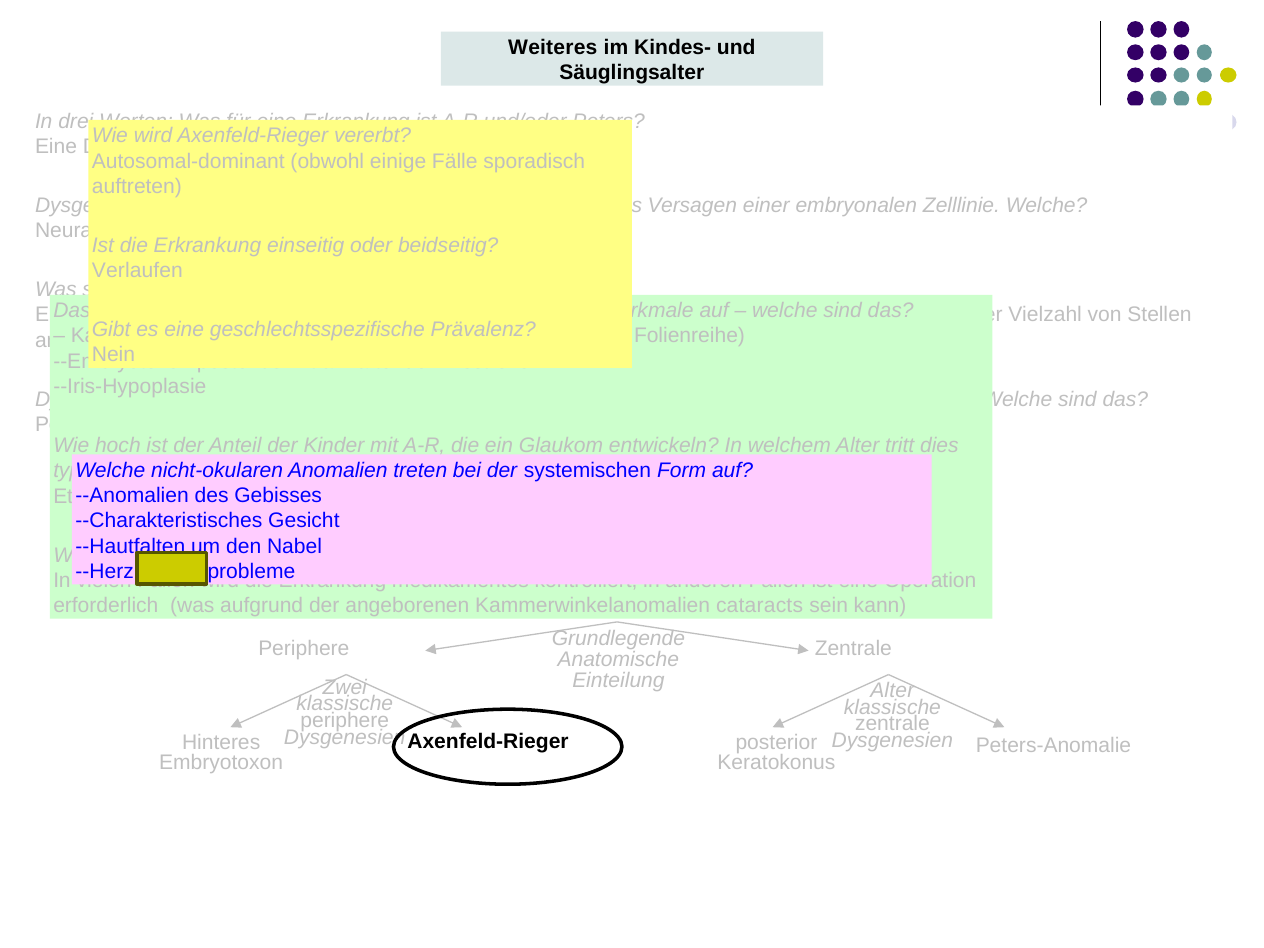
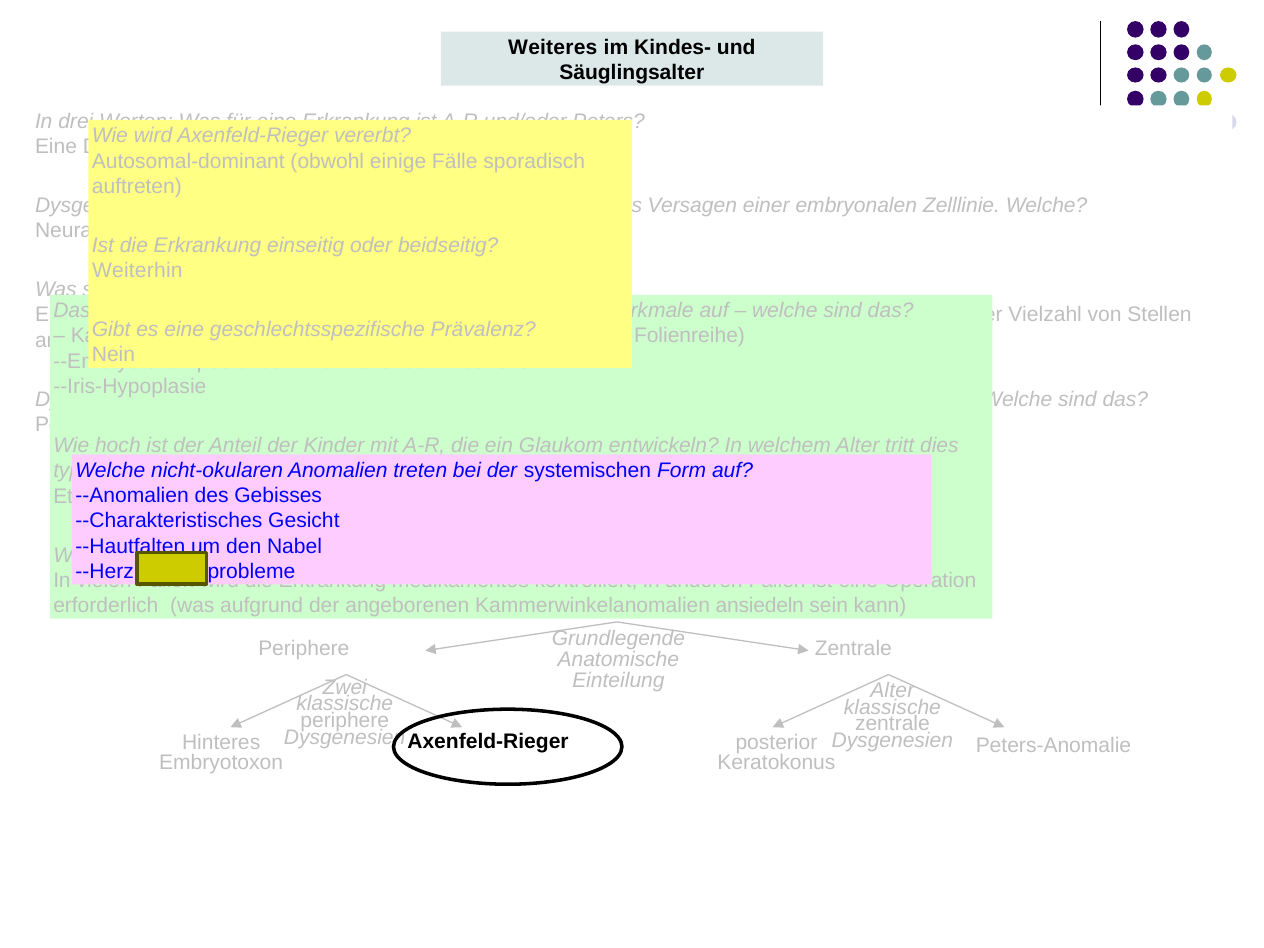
Verlaufen: Verlaufen -> Weiterhin (137, 271)
Kammerwinkelanomalien cataracts: cataracts -> ansiedeln (760, 606)
